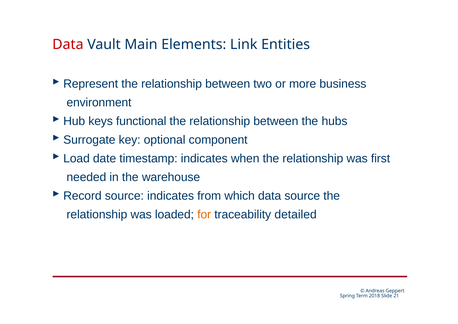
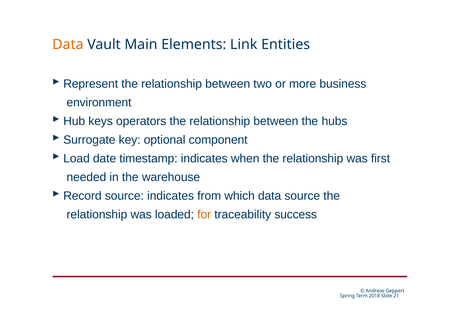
Data colour: red -> orange (68, 45)
functional: functional -> operators (141, 121)
detailed: detailed -> success (296, 214)
